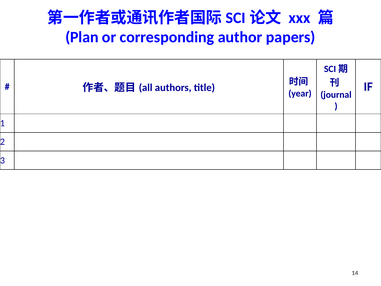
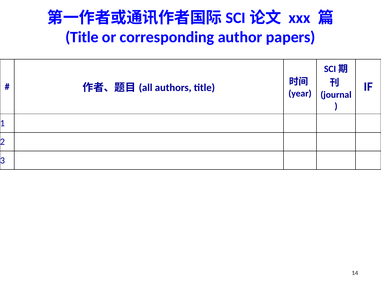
Plan: Plan -> Title (82, 37)
